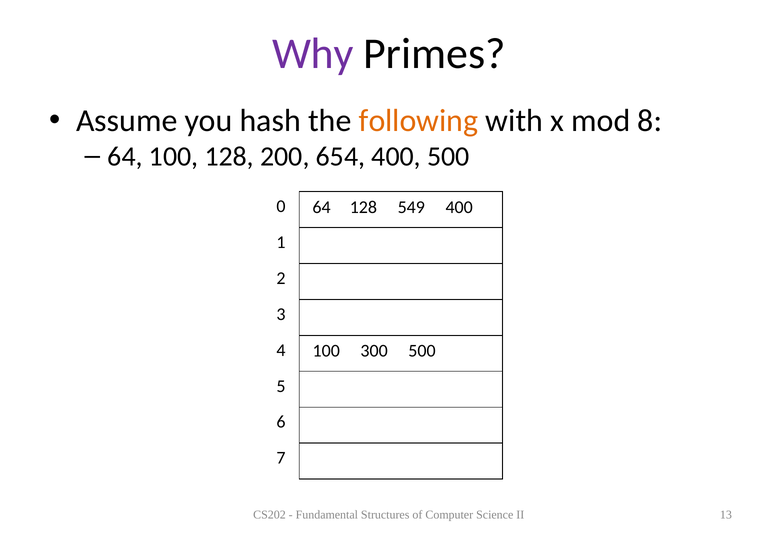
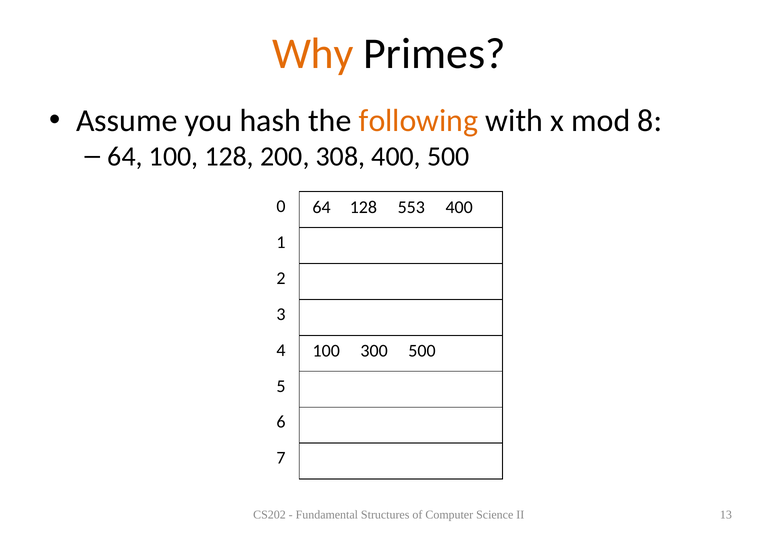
Why colour: purple -> orange (313, 54)
654: 654 -> 308 (340, 156)
549: 549 -> 553 (411, 207)
